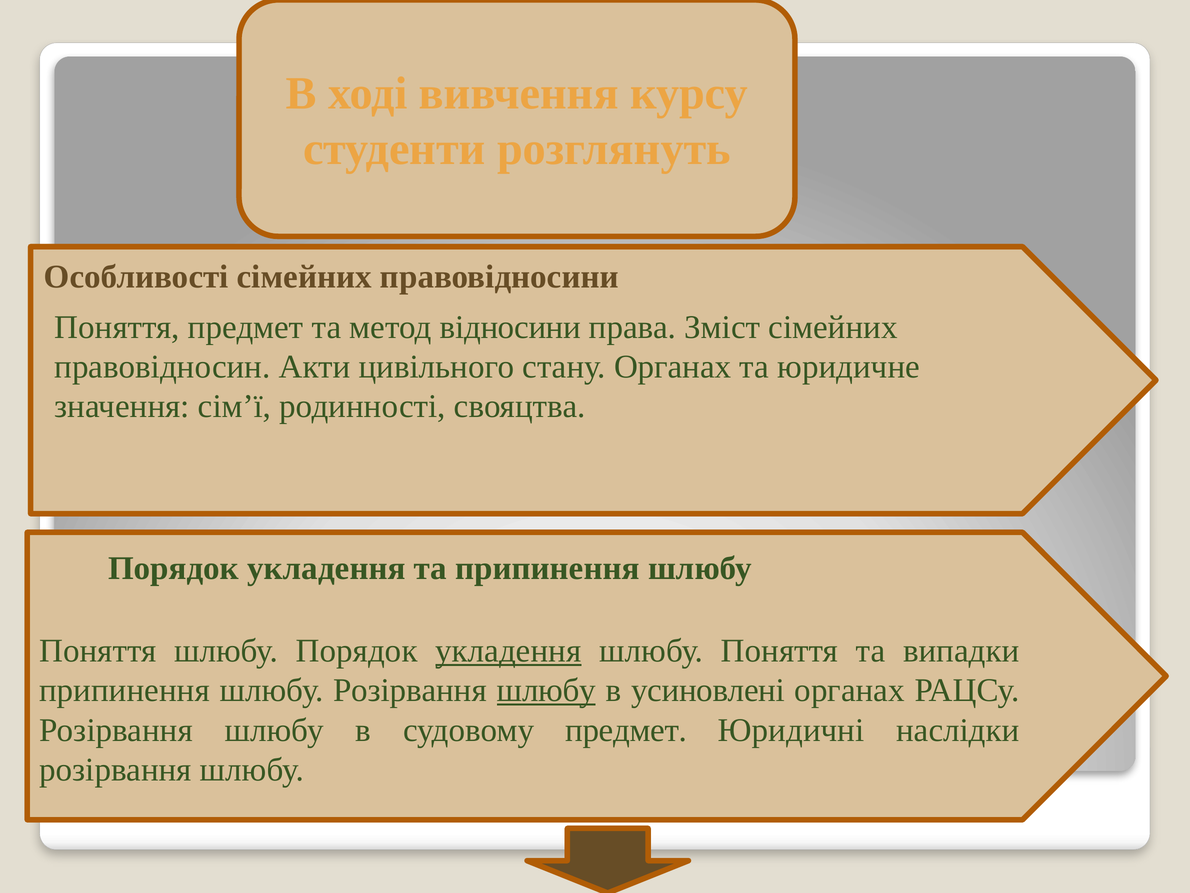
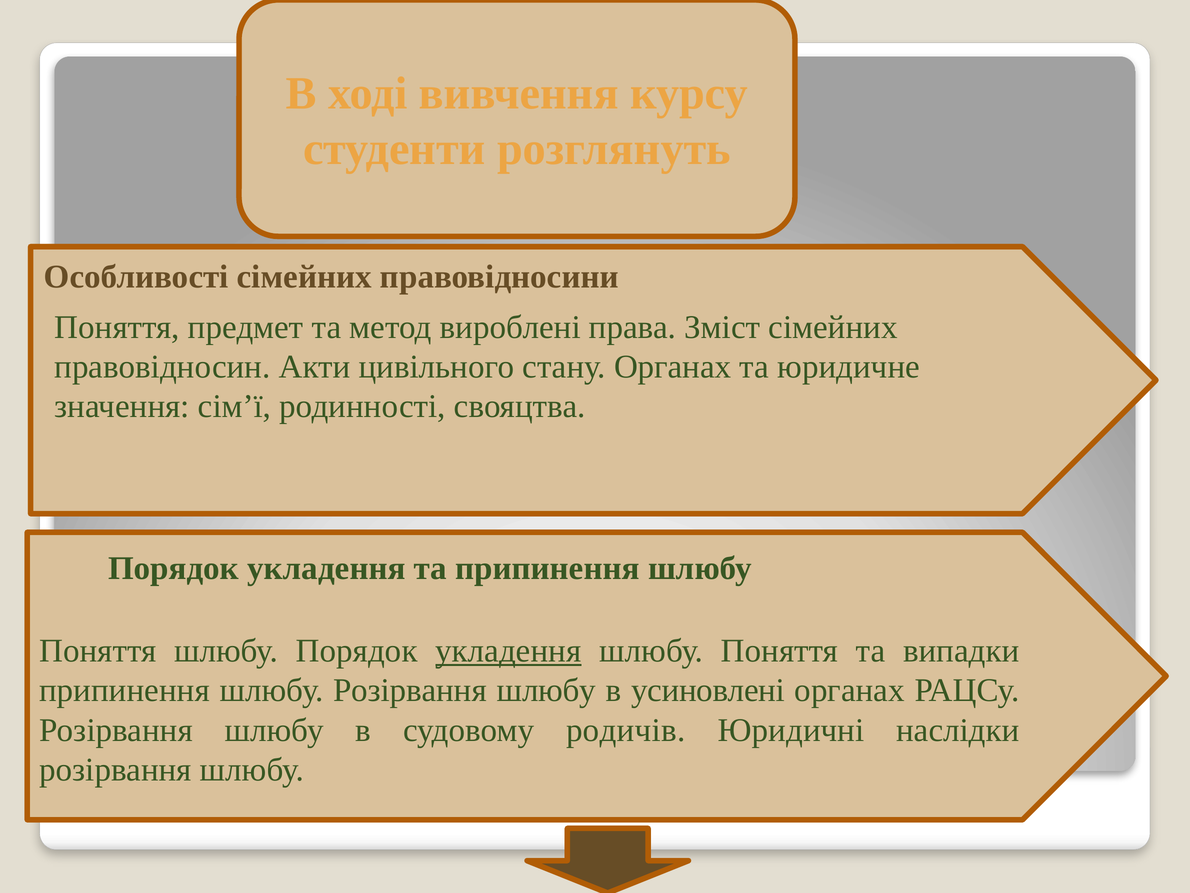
відносини: відносини -> вироблені (510, 327)
шлюбу underline: present -> none (546, 690)
судовому предмет: предмет -> родичів (626, 730)
